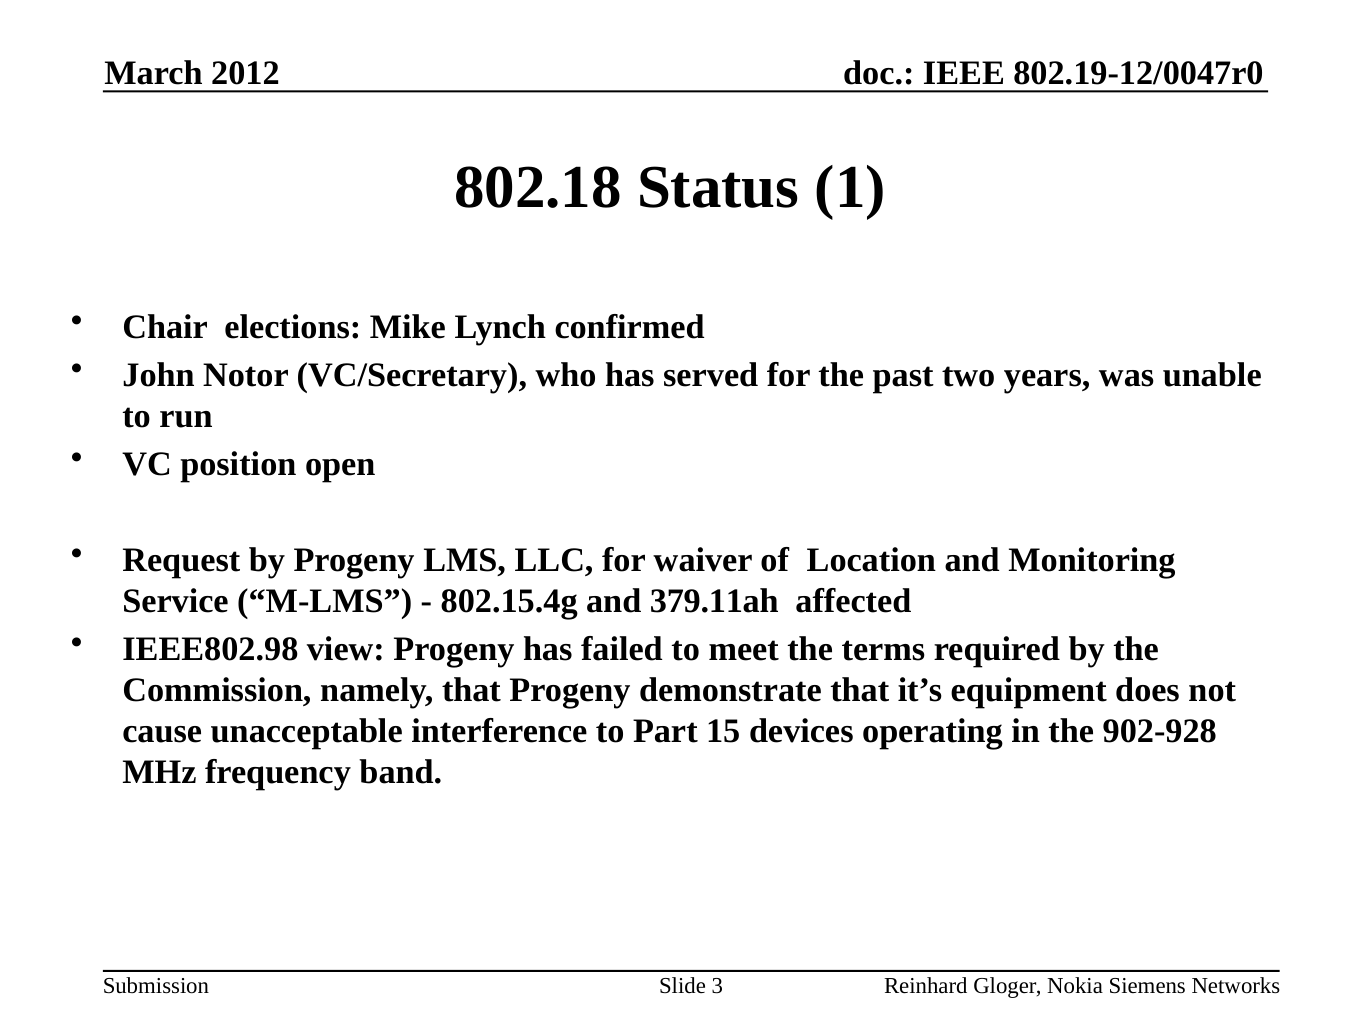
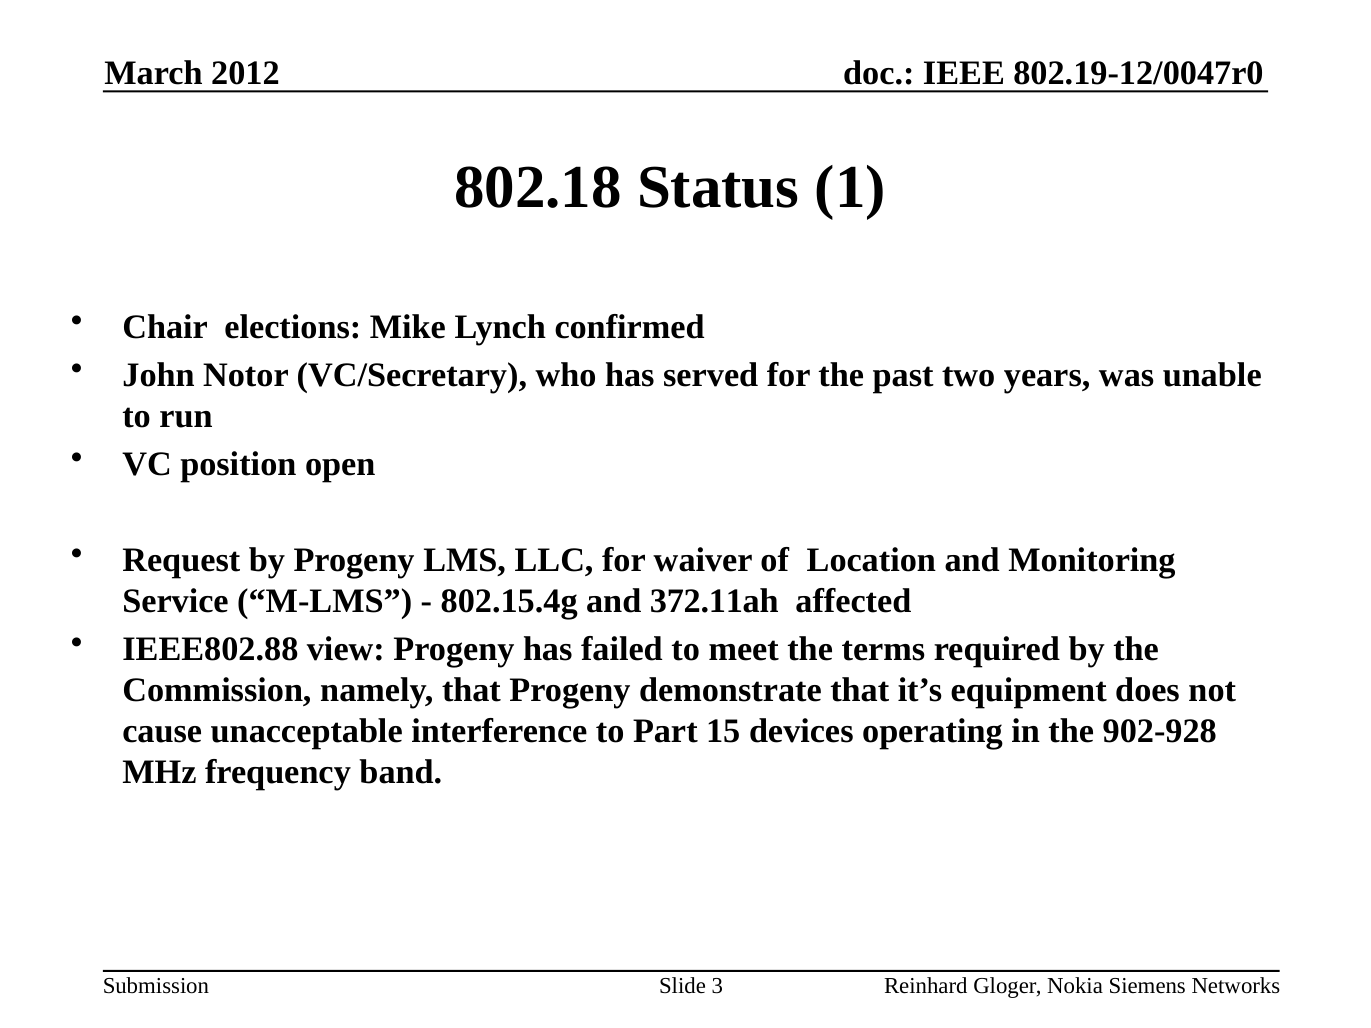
379.11ah: 379.11ah -> 372.11ah (714, 601)
IEEE802.98: IEEE802.98 -> IEEE802.88 (210, 649)
